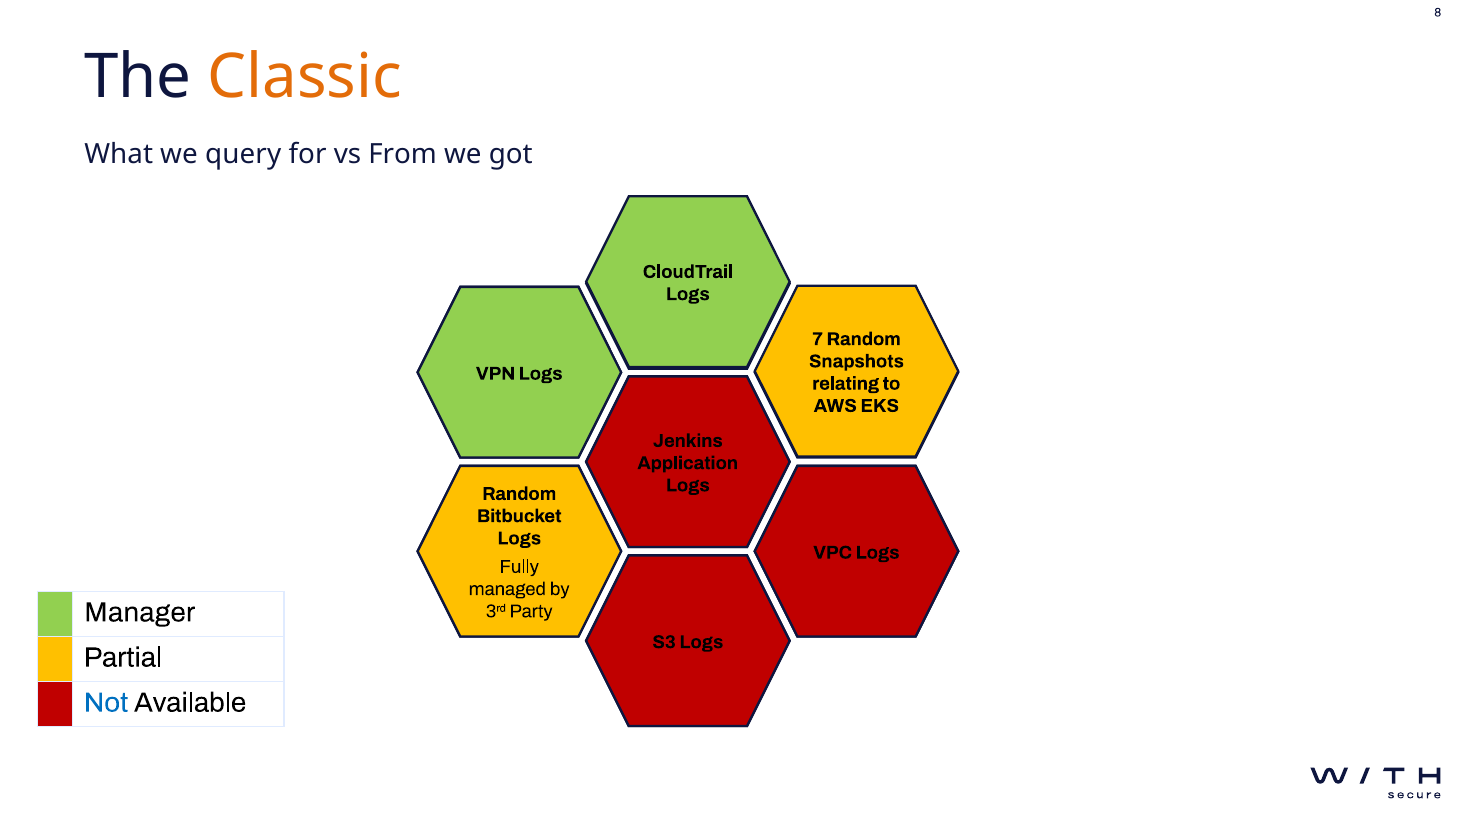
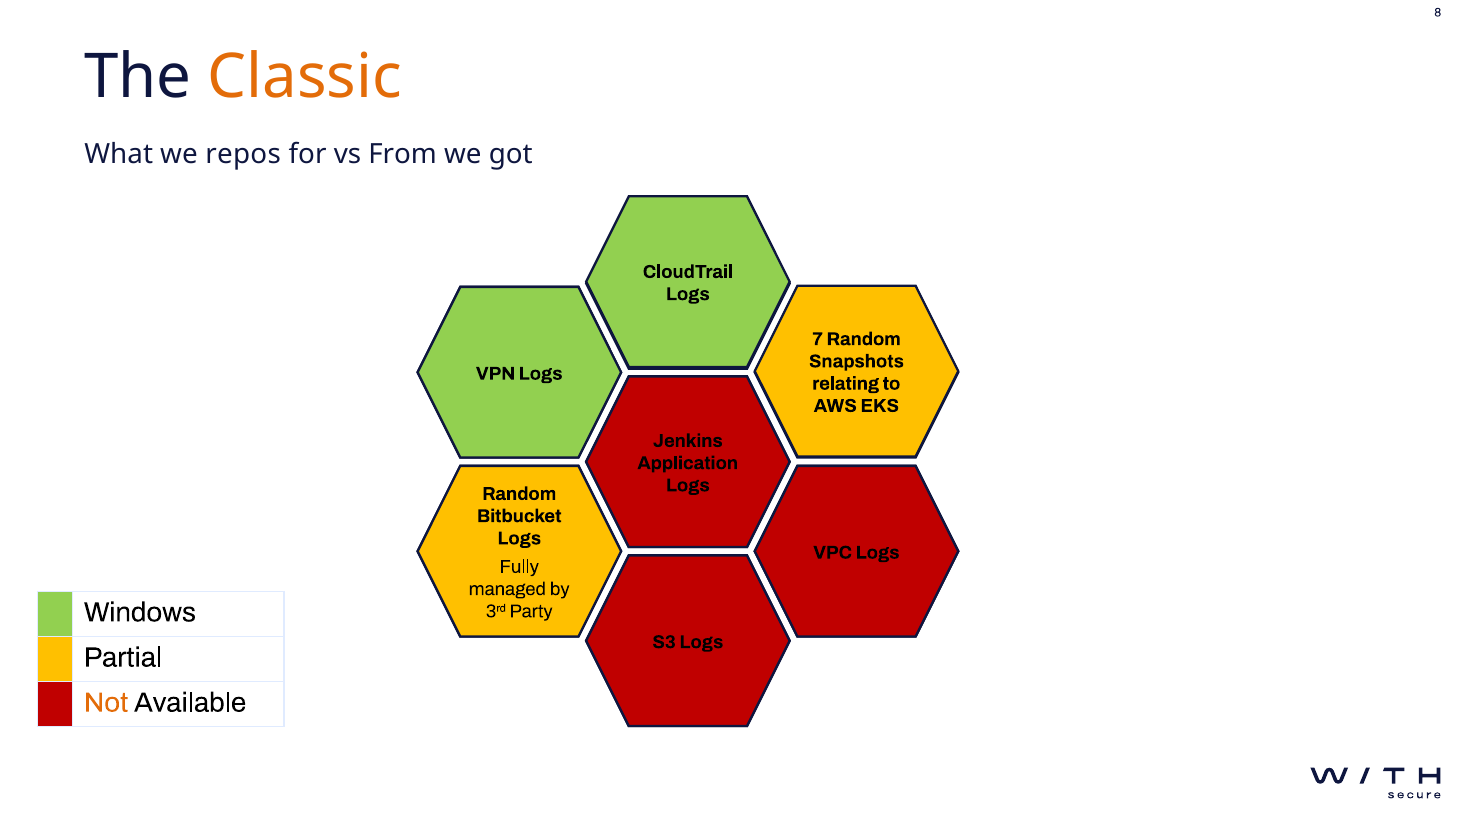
query: query -> repos (243, 155)
Manager: Manager -> Windows (140, 612)
Not colour: blue -> orange (106, 702)
